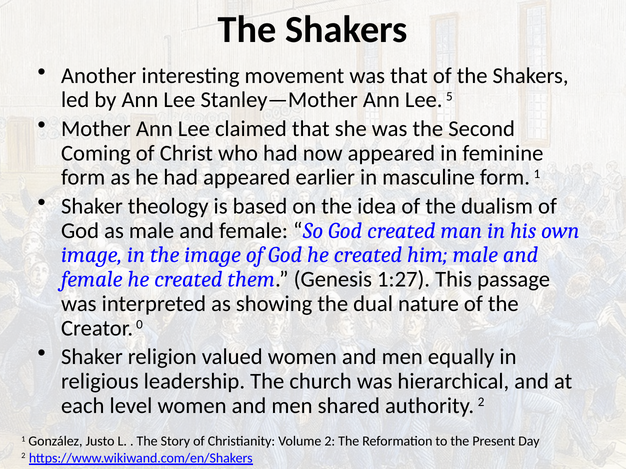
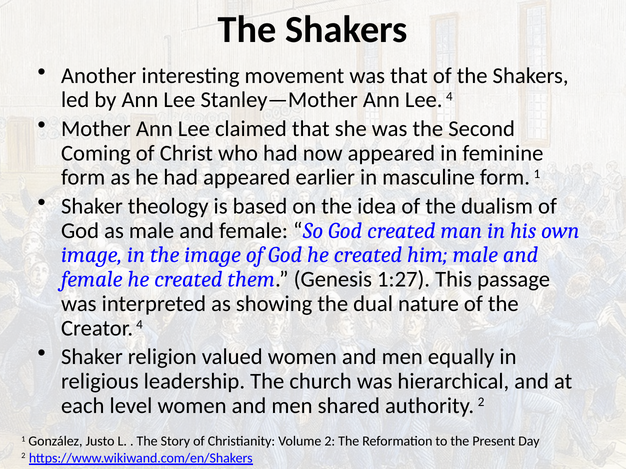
Lee 5: 5 -> 4 (449, 97)
Creator 0: 0 -> 4 (139, 325)
